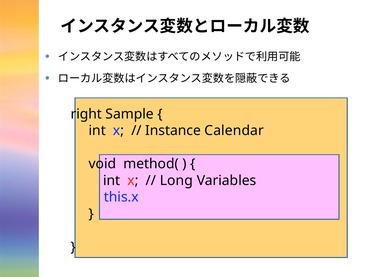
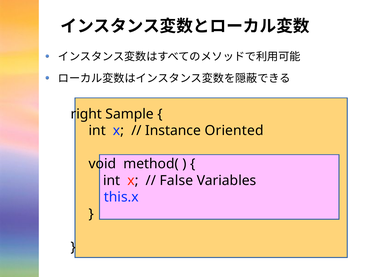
Calendar: Calendar -> Oriented (234, 131)
Long: Long -> False (176, 181)
